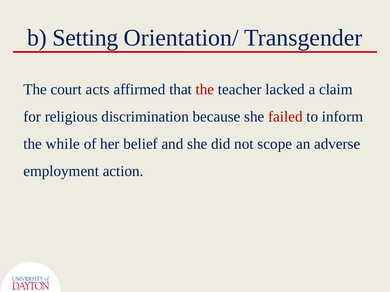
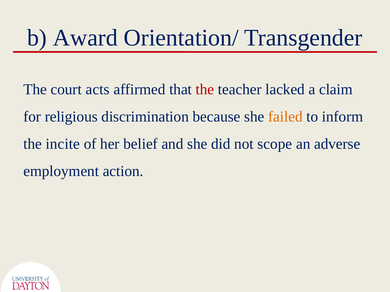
Setting: Setting -> Award (85, 38)
failed colour: red -> orange (285, 117)
while: while -> incite (63, 144)
